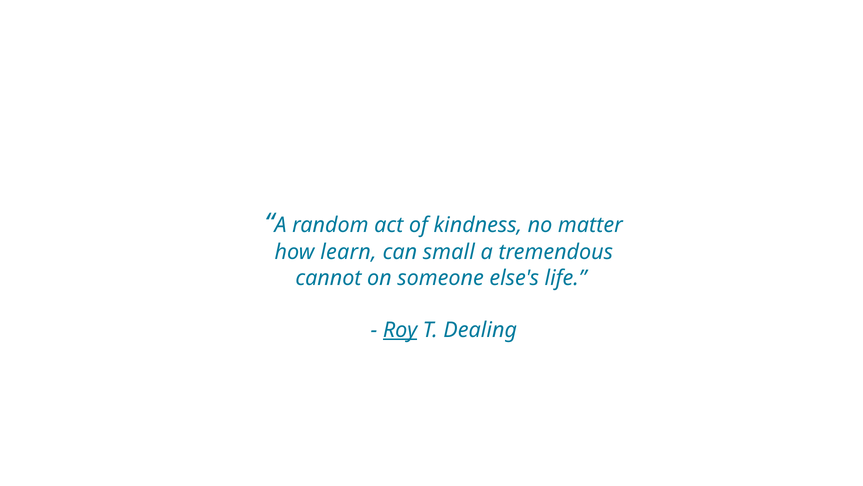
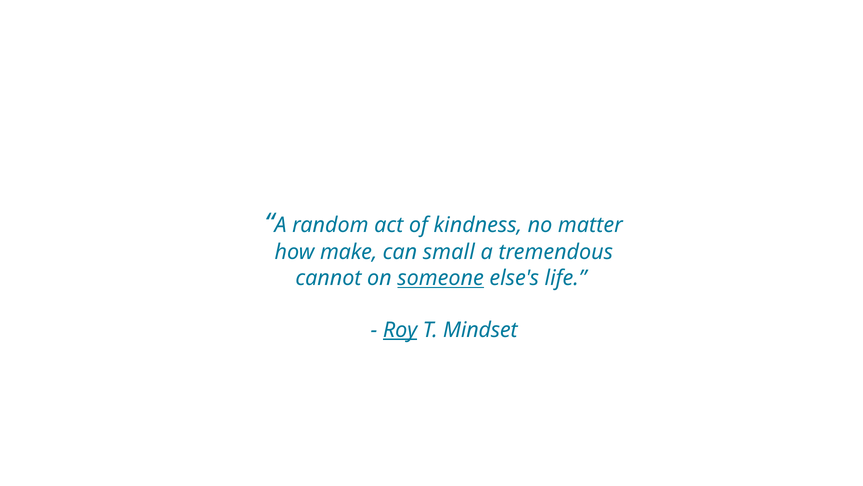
learn: learn -> make (349, 252)
someone underline: none -> present (441, 278)
Dealing: Dealing -> Mindset (480, 330)
